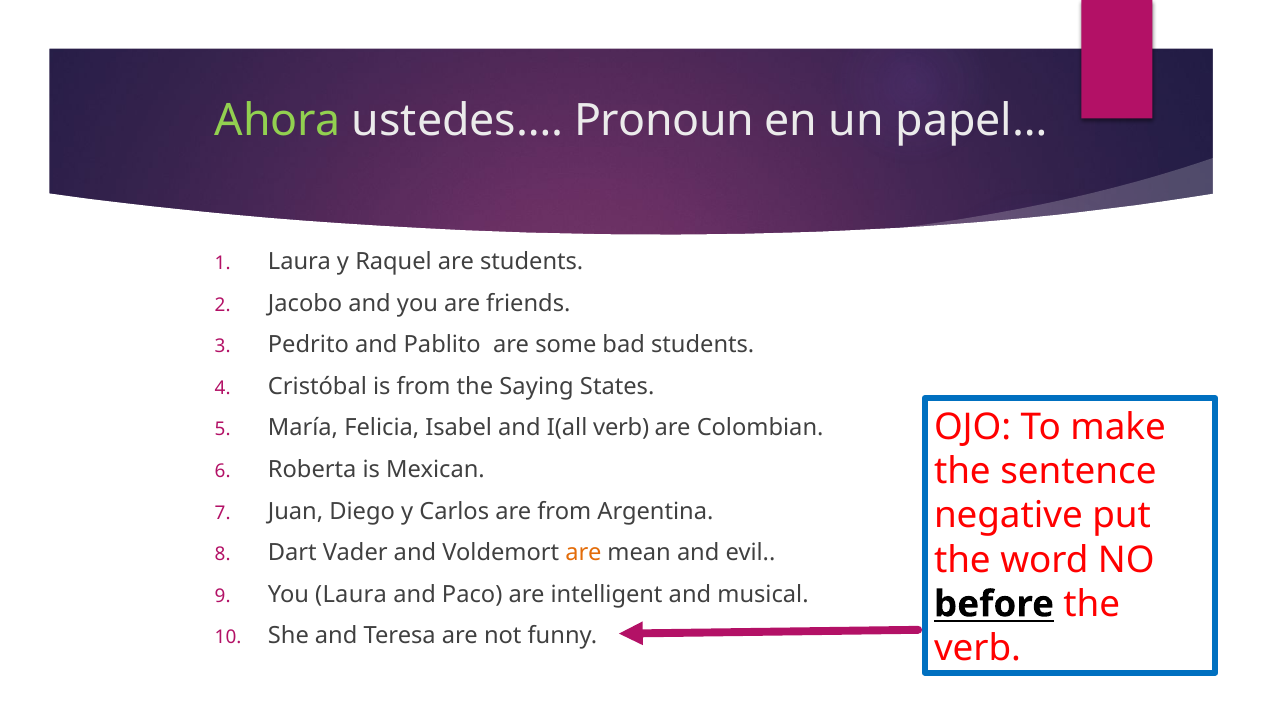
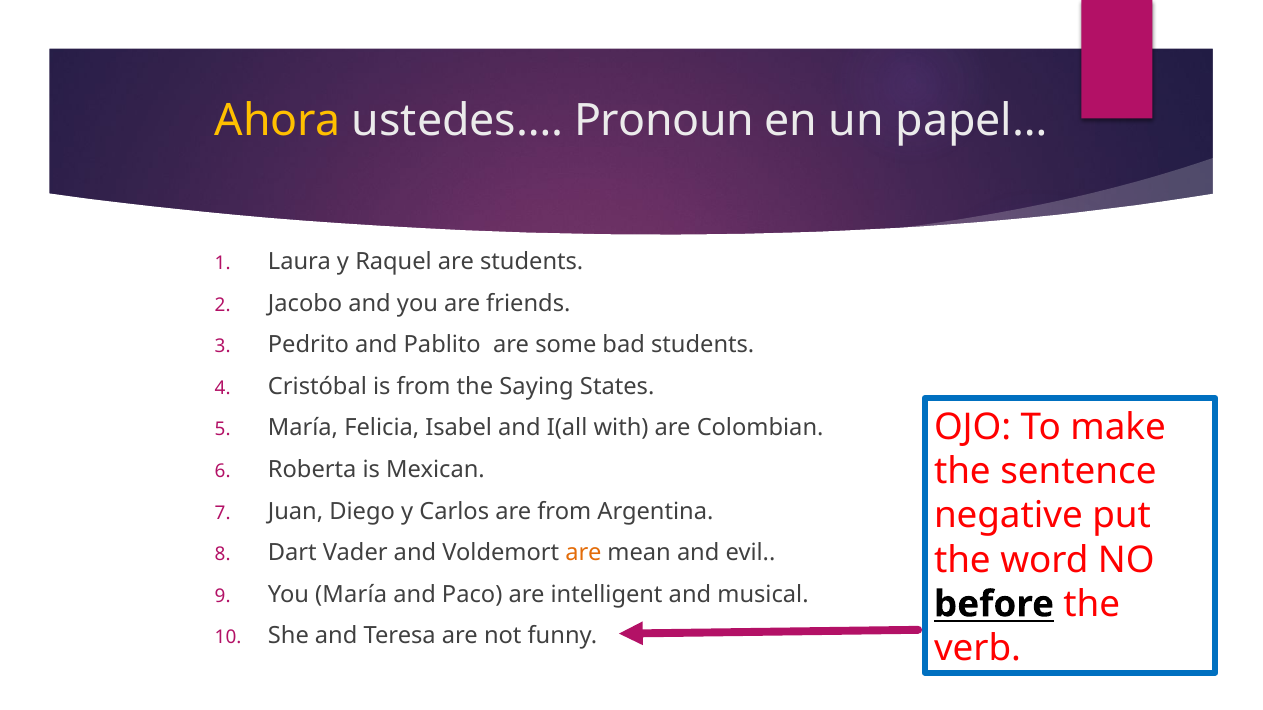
Ahora colour: light green -> yellow (278, 121)
I(all verb: verb -> with (621, 428)
You Laura: Laura -> María (351, 595)
